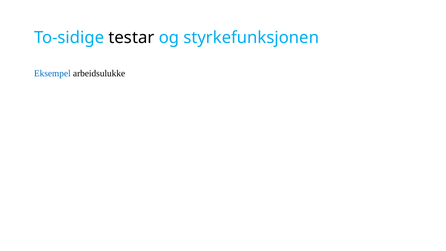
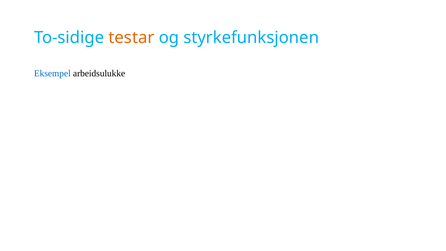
testar colour: black -> orange (131, 37)
